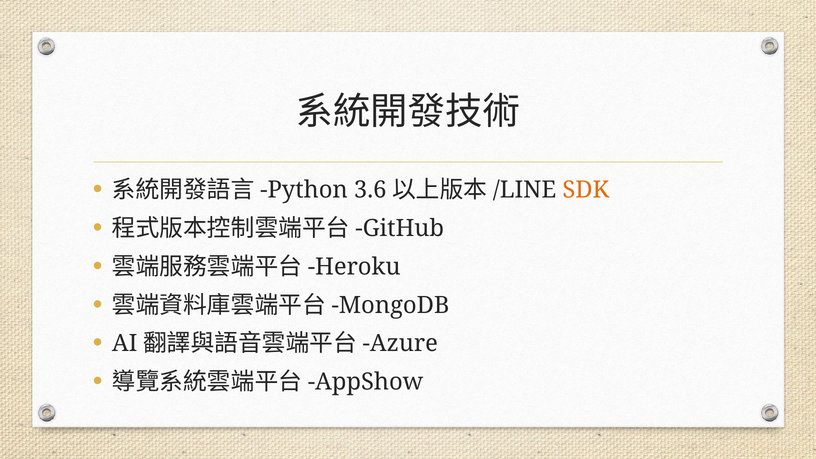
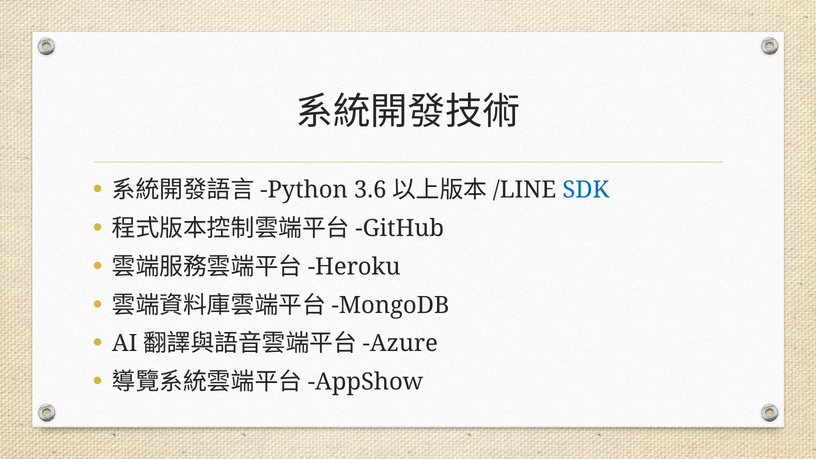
SDK colour: orange -> blue (586, 190)
